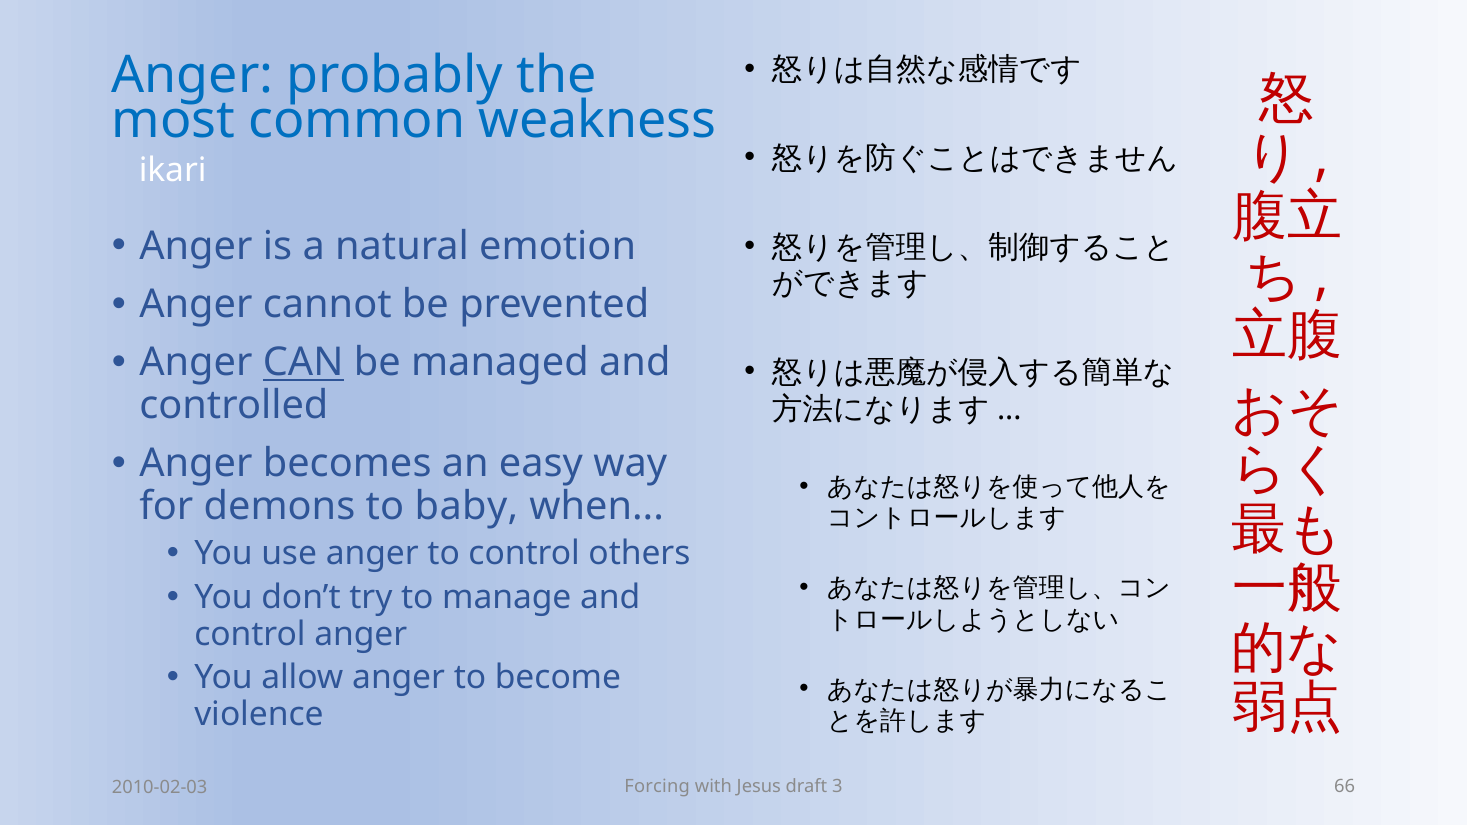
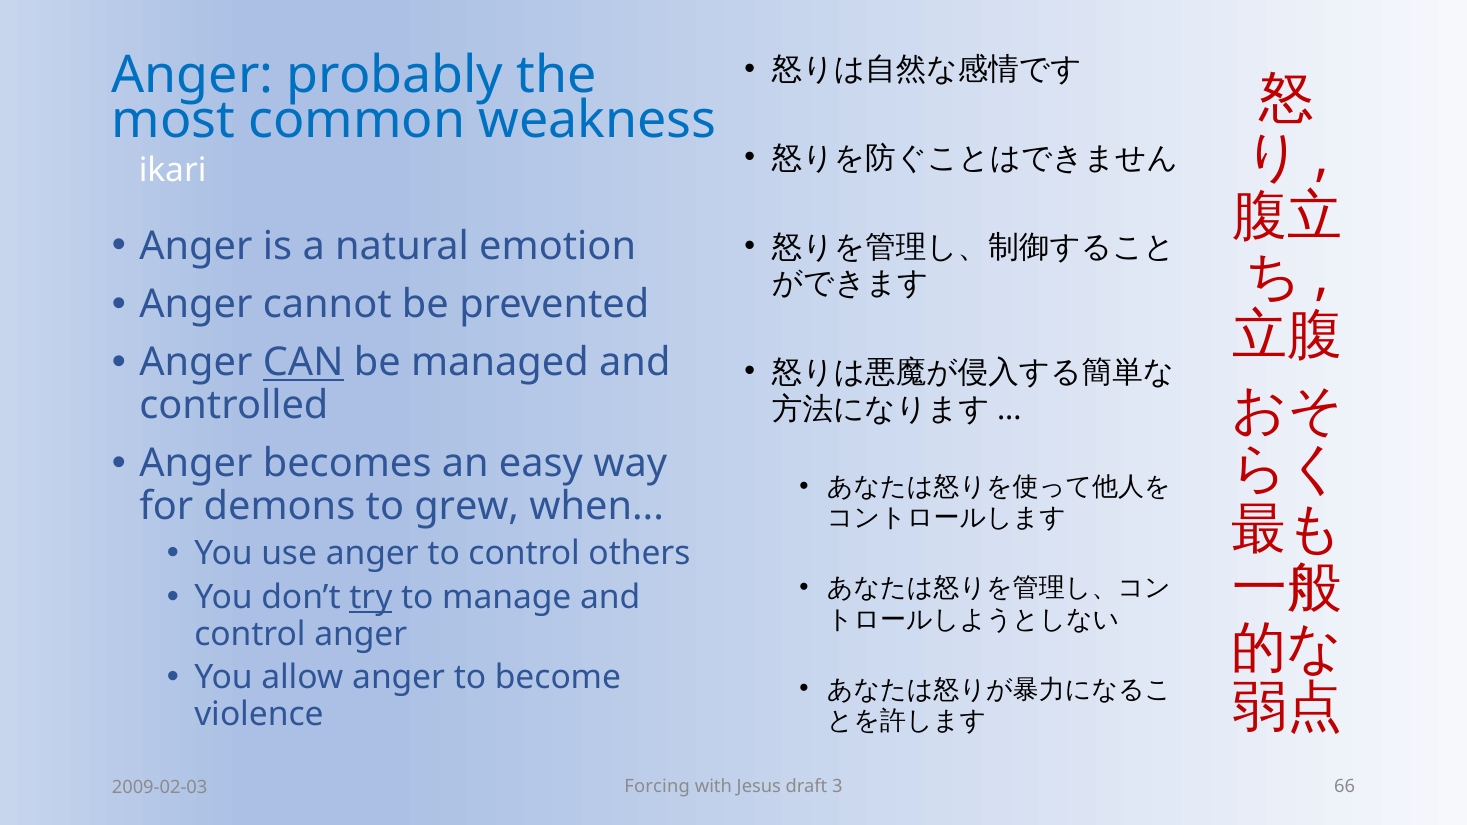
baby: baby -> grew (467, 507)
try underline: none -> present (371, 598)
2010-02-03: 2010-02-03 -> 2009-02-03 (160, 788)
